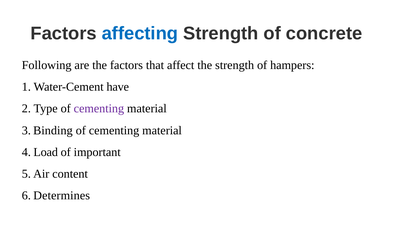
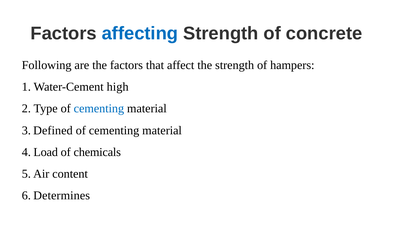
have: have -> high (118, 87)
cementing colour: purple -> blue (99, 109)
Binding: Binding -> Defined (53, 130)
important: important -> chemicals (97, 152)
